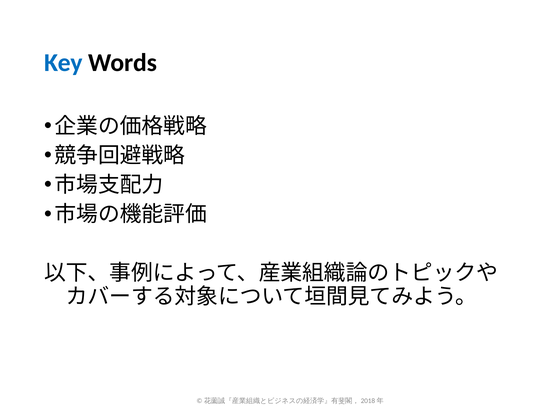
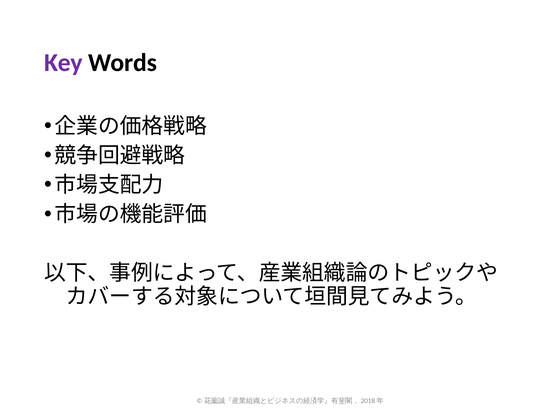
Key colour: blue -> purple (63, 63)
